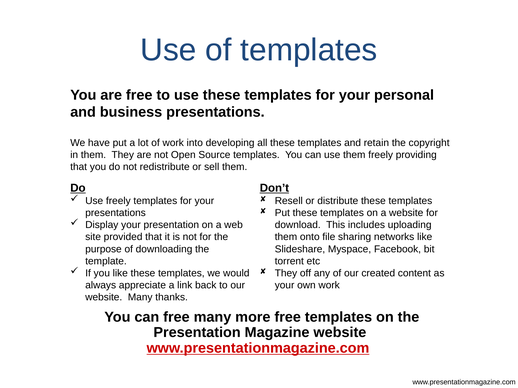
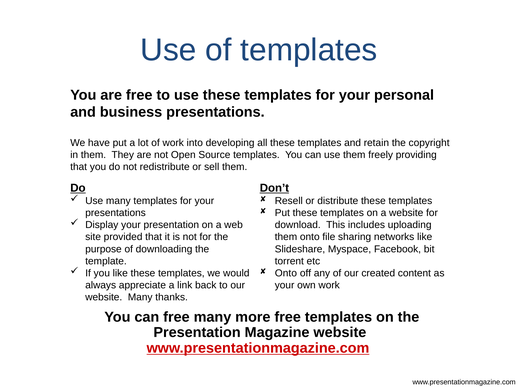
Use freely: freely -> many (118, 201)
They: They -> Onto (286, 274)
